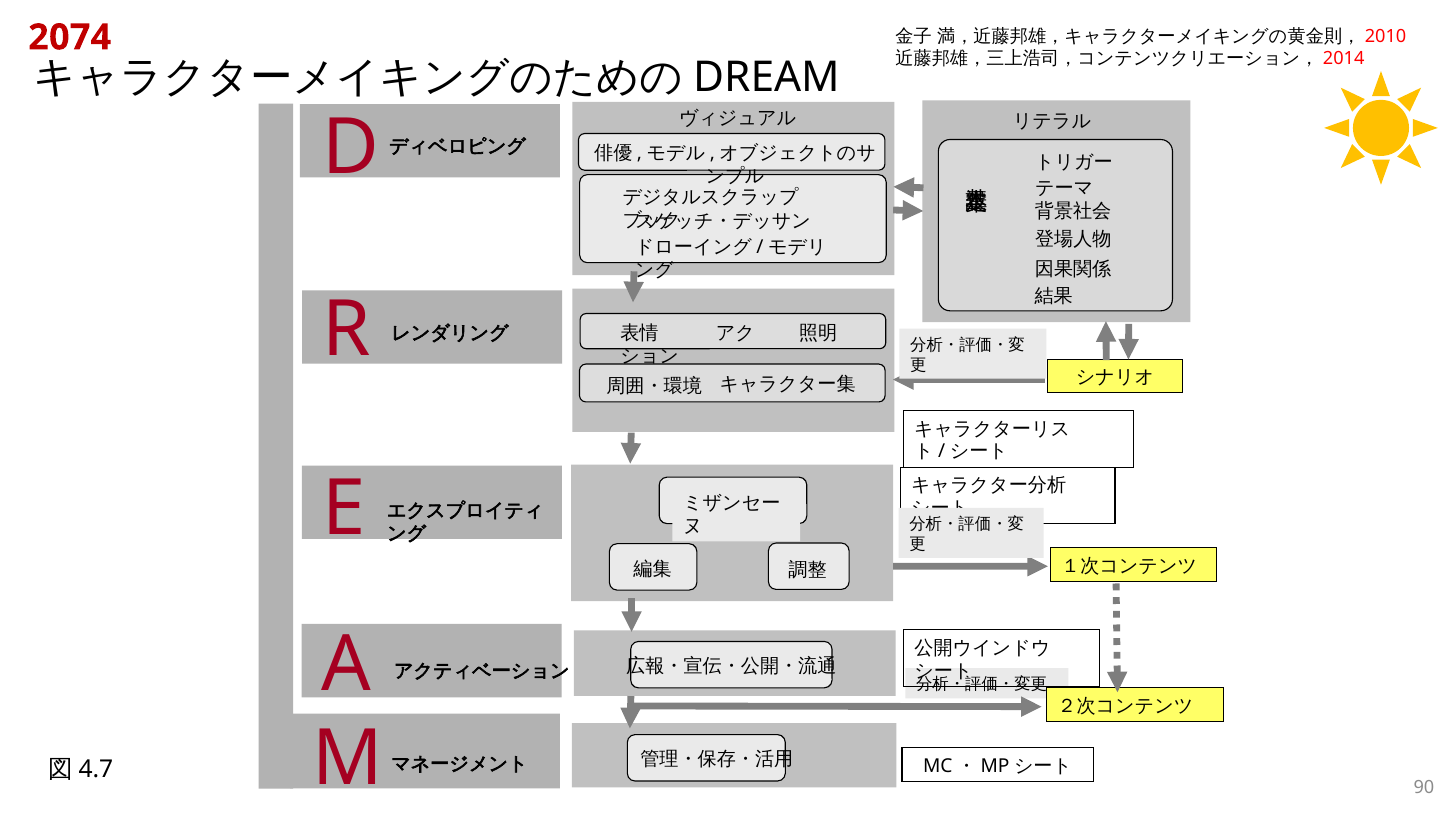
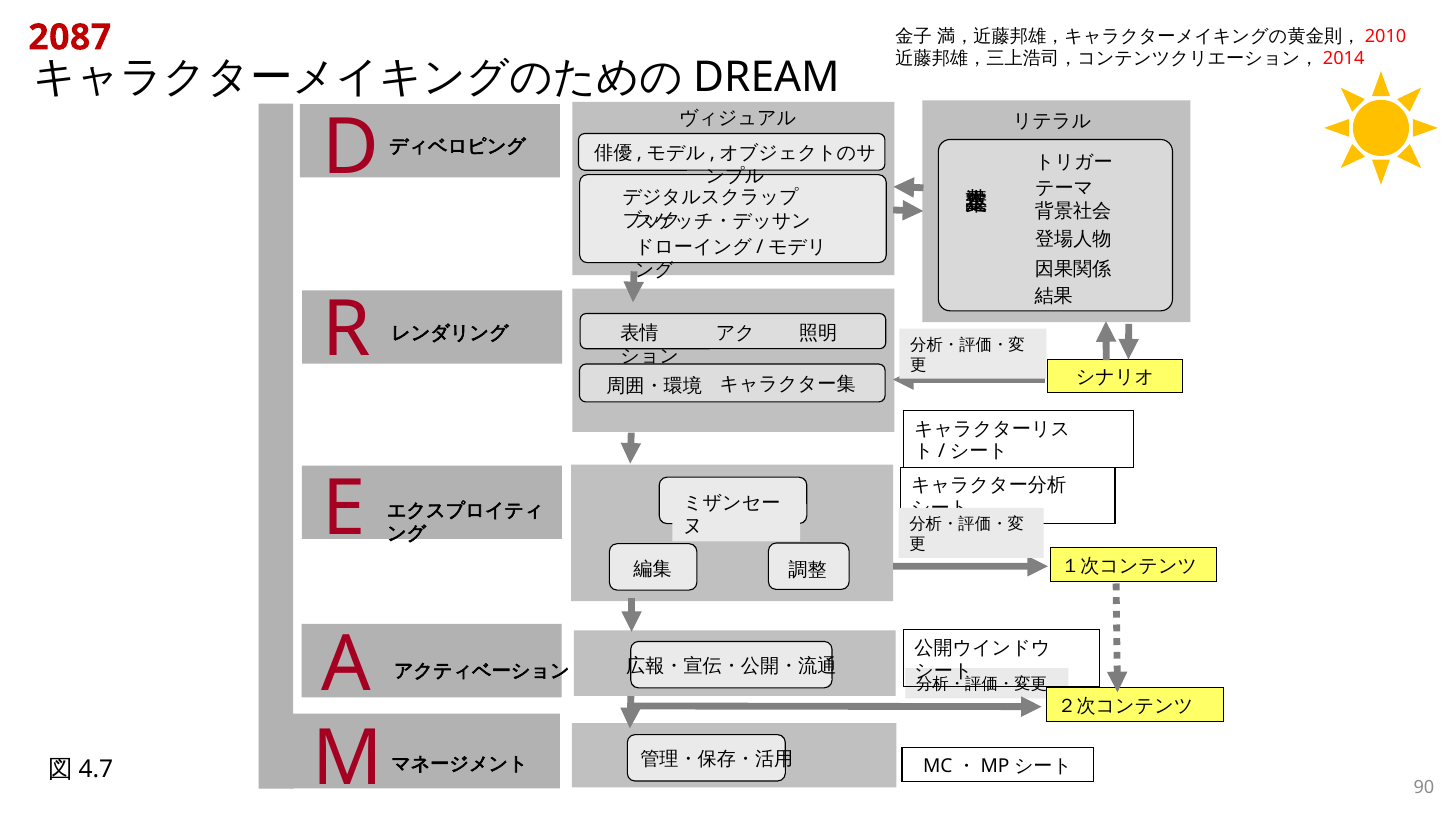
2074: 2074 -> 2087 (70, 37)
